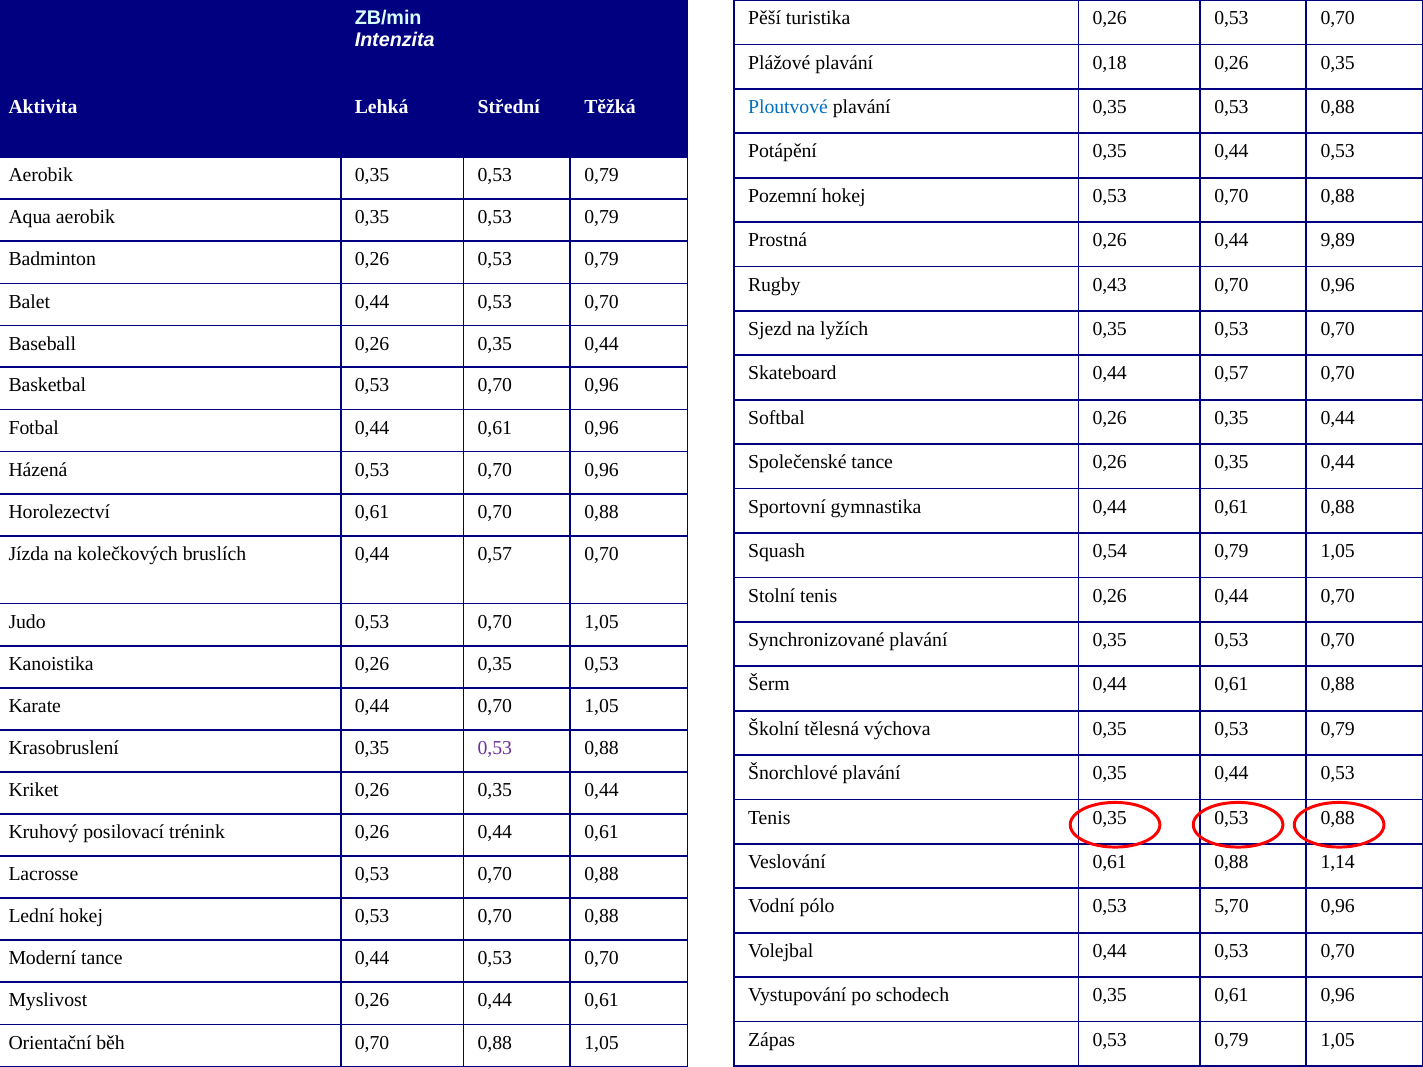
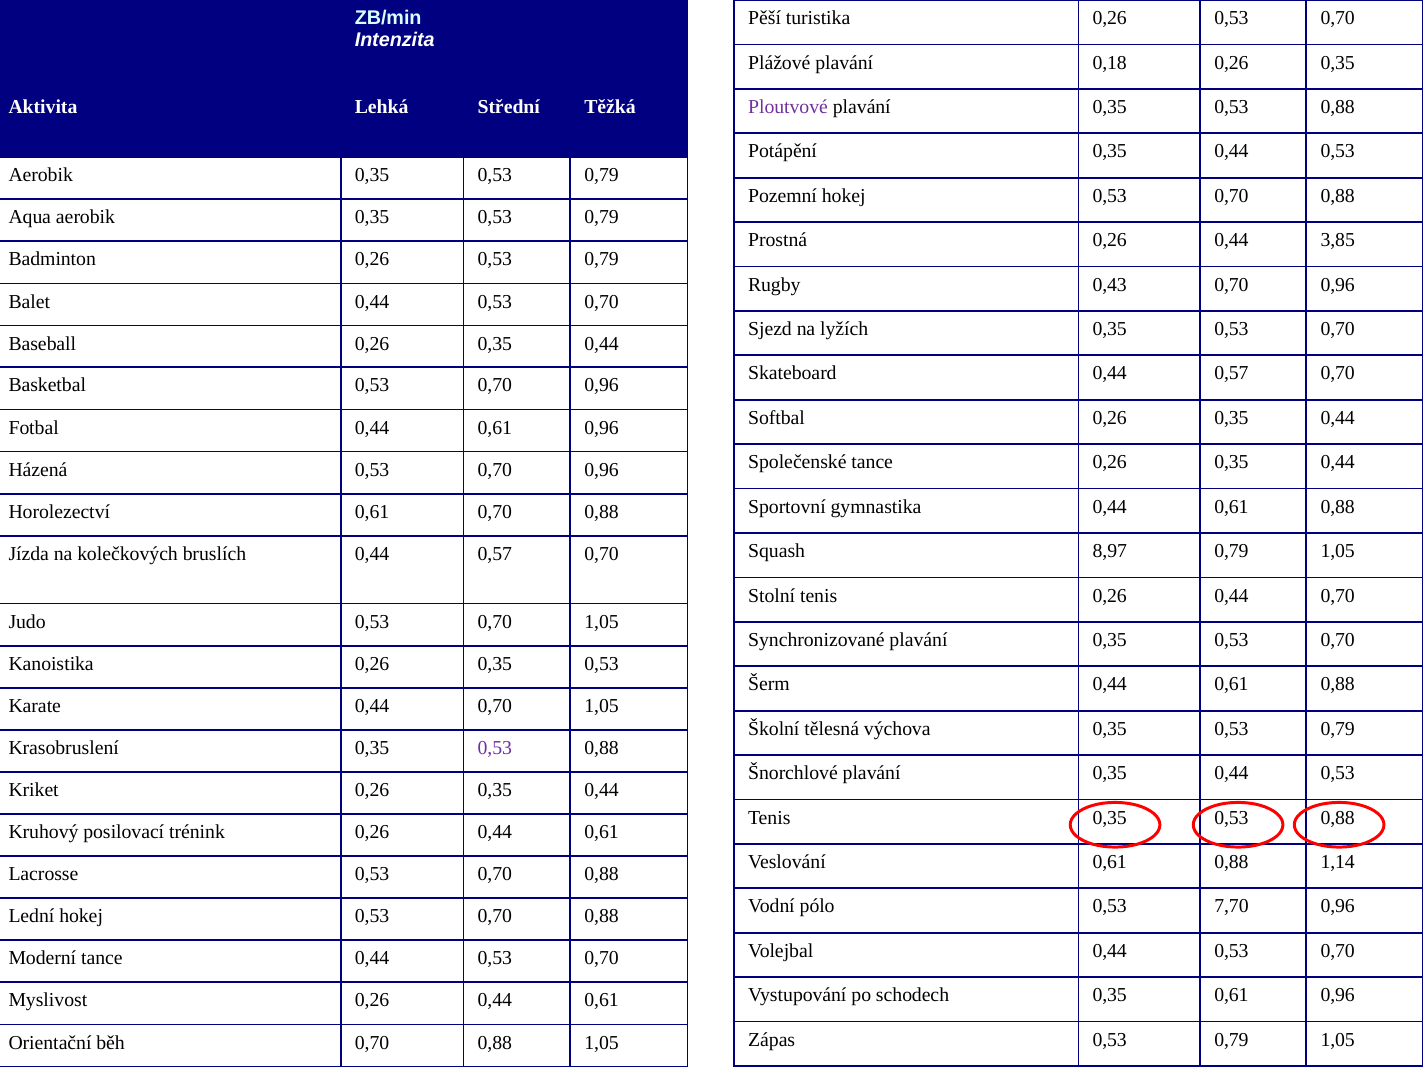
Ploutvové colour: blue -> purple (788, 107)
9,89: 9,89 -> 3,85 (1338, 240)
0,54: 0,54 -> 8,97 (1110, 551)
5,70: 5,70 -> 7,70 (1232, 907)
